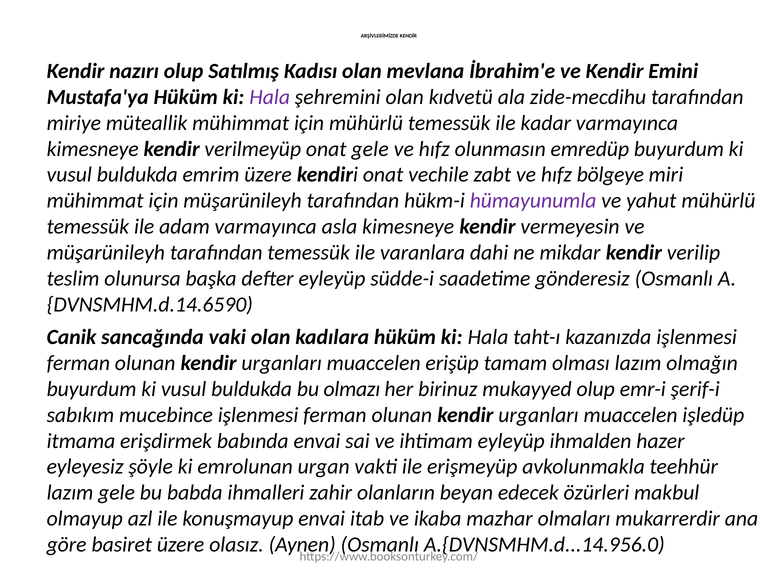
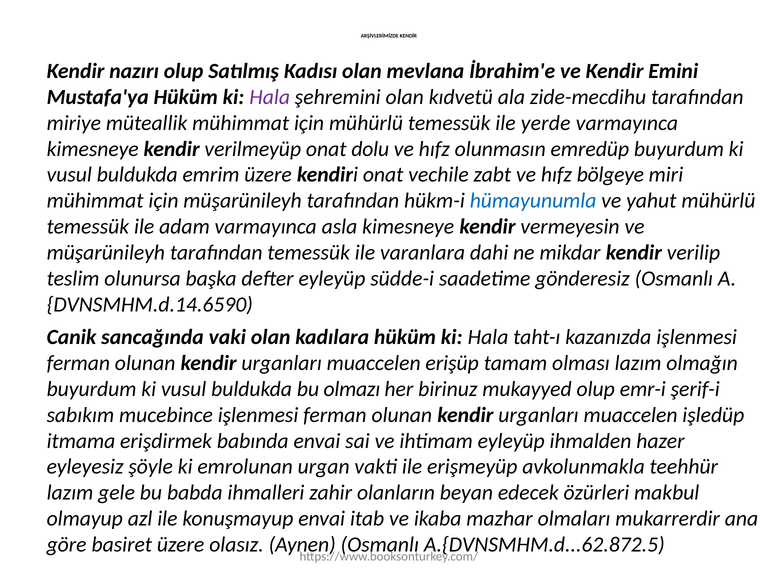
kadar: kadar -> yerde (546, 123)
onat gele: gele -> dolu (370, 149)
hümayunumla colour: purple -> blue (533, 201)
A.{DVNSMHM.d...14.956.0: A.{DVNSMHM.d...14.956.0 -> A.{DVNSMHM.d...62.872.5 (544, 545)
